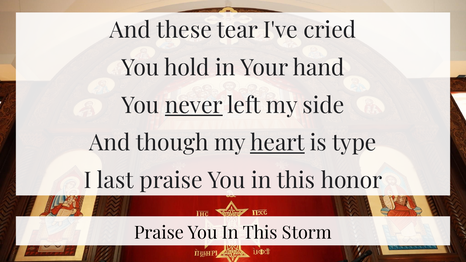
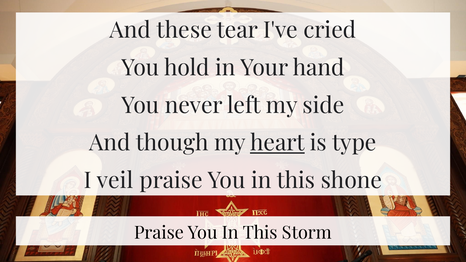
never underline: present -> none (194, 106)
last: last -> veil (115, 181)
honor: honor -> shone (351, 181)
